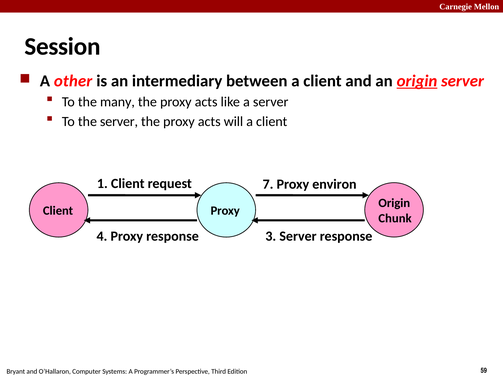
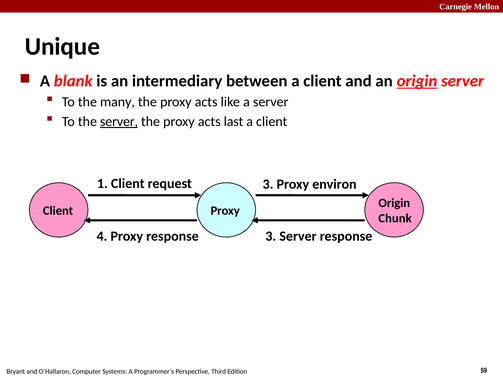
Session: Session -> Unique (62, 47)
other: other -> blank (73, 81)
server underline: none -> present (119, 122)
will: will -> last (234, 122)
request 7: 7 -> 3 (268, 184)
